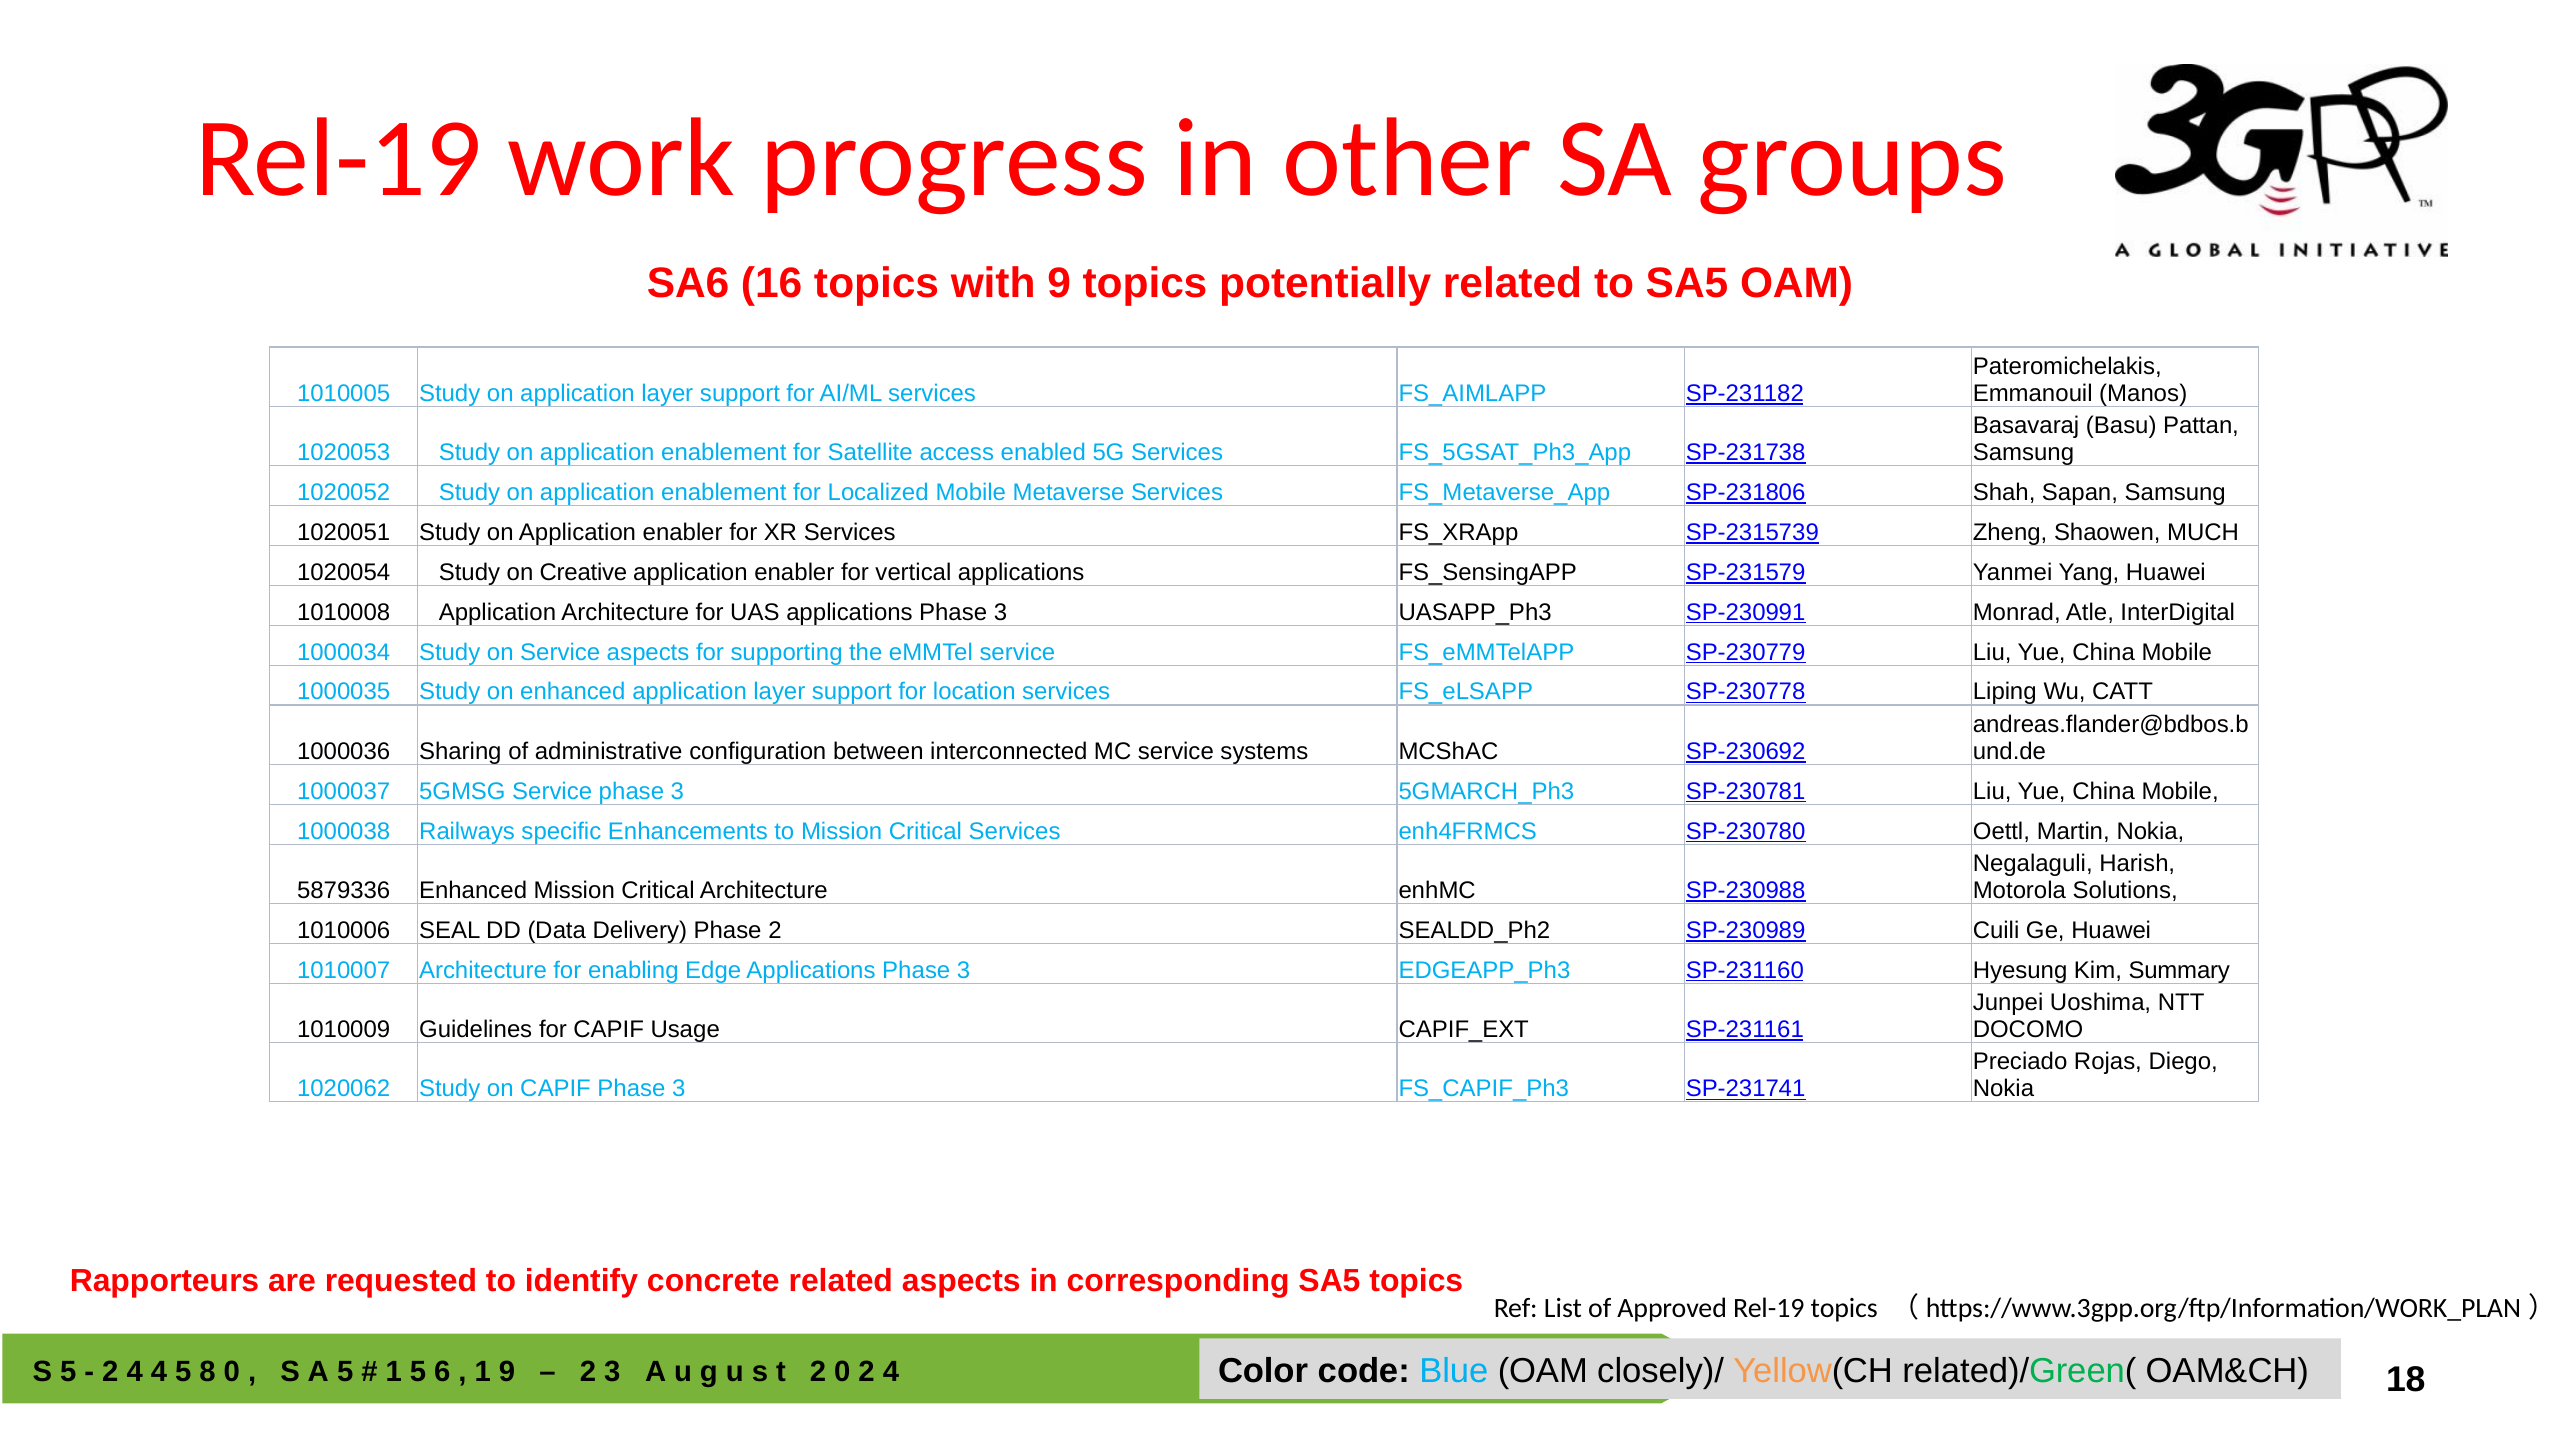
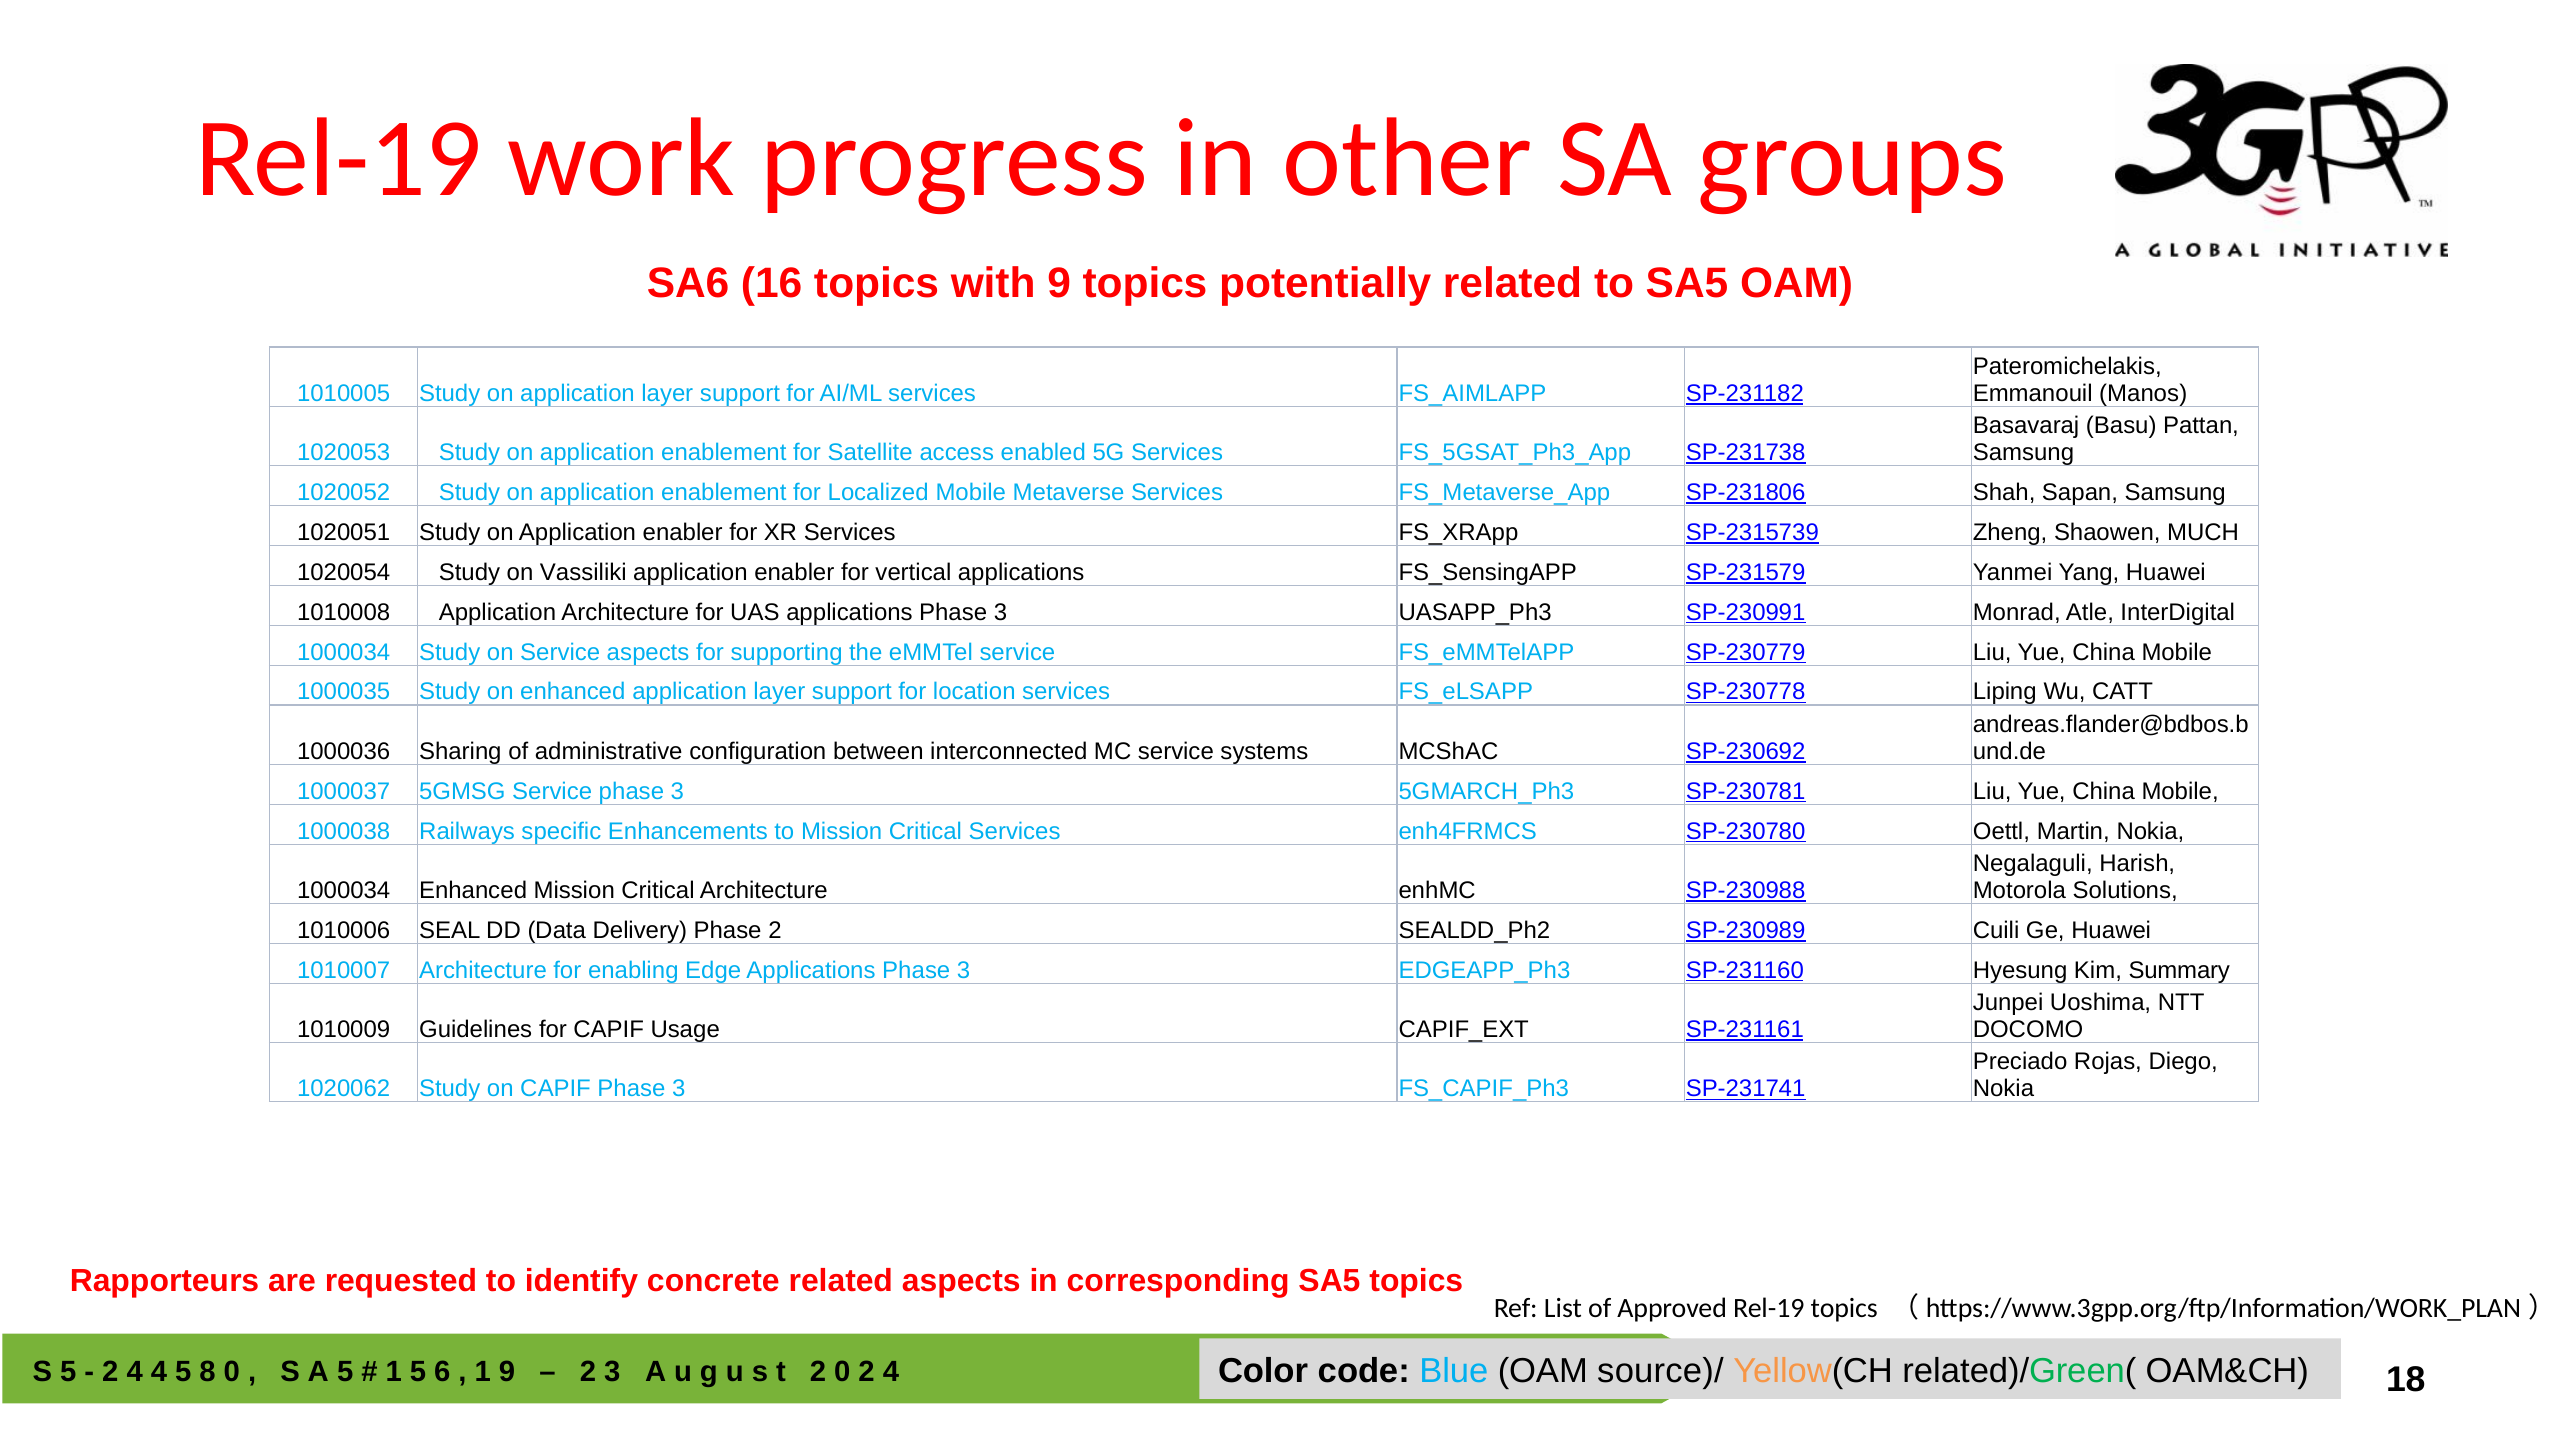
Creative: Creative -> Vassiliki (583, 572)
5879336: 5879336 -> 1000034 (344, 890)
closely)/: closely)/ -> source)/ (1661, 1371)
